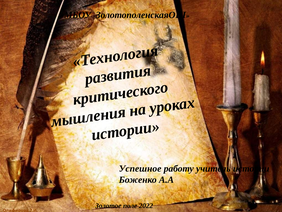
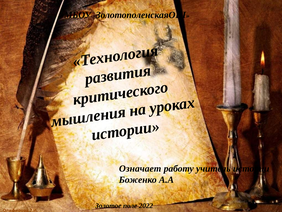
Успешное: Успешное -> Означает (140, 168)
